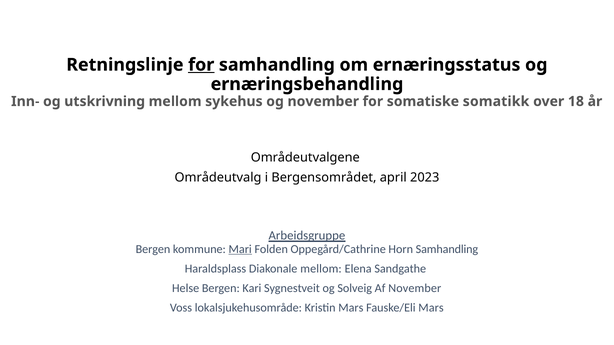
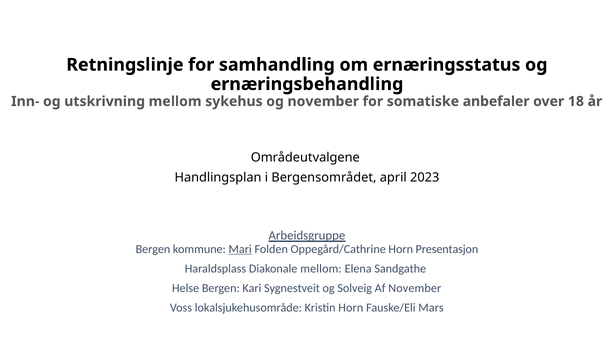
for underline: present -> none (201, 65)
somatikk: somatikk -> anbefaler (496, 101)
Områdeutvalg: Områdeutvalg -> Handlingsplan (218, 178)
Horn Samhandling: Samhandling -> Presentasjon (447, 249)
Kristin Mars: Mars -> Horn (351, 308)
